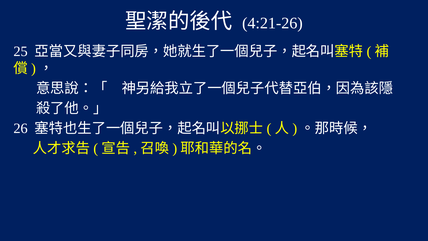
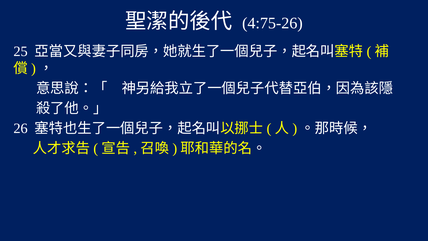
4:21-26: 4:21-26 -> 4:75-26 (272, 23)
